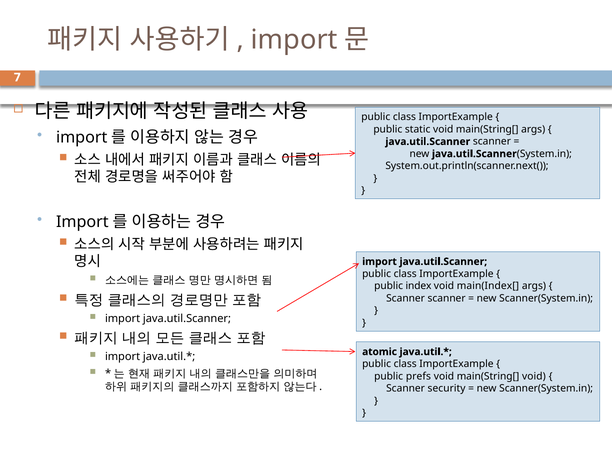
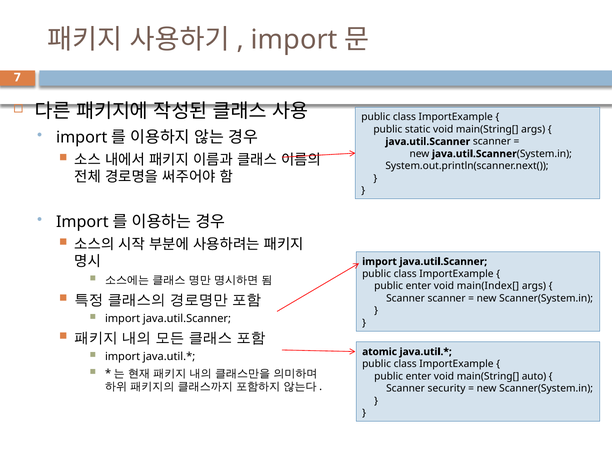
index: index -> enter (418, 286)
prefs: prefs -> enter (418, 376)
main(String[ void: void -> auto (534, 376)
